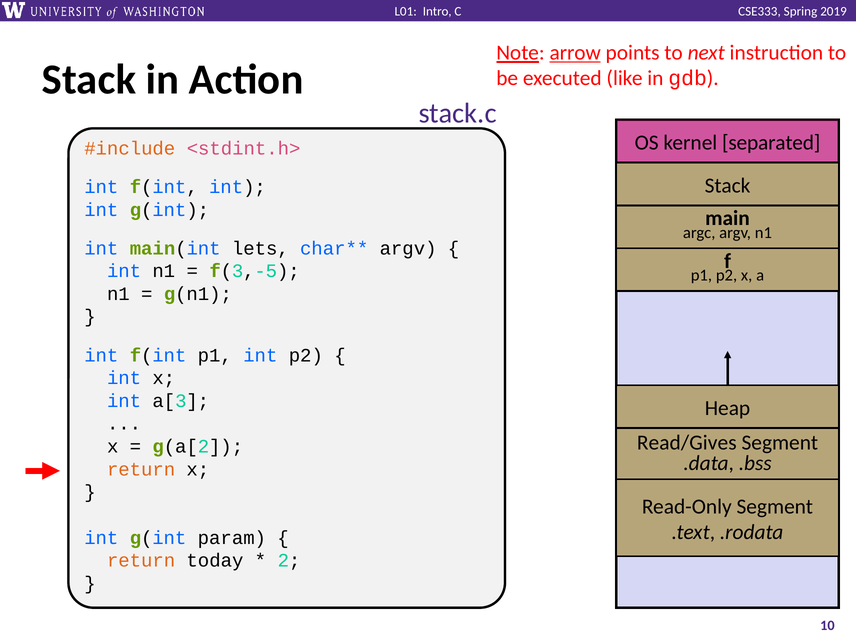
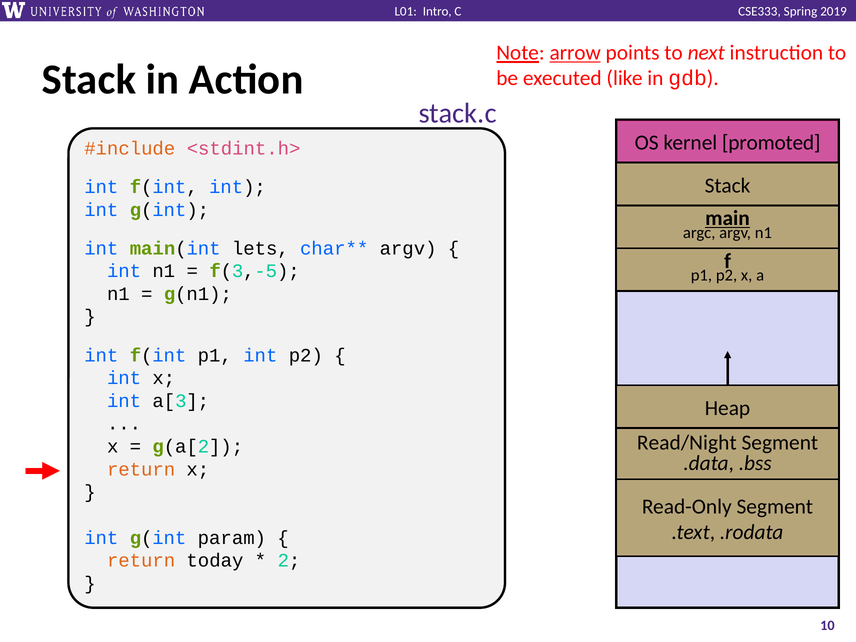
separated: separated -> promoted (771, 143)
main underline: none -> present (728, 218)
Read/Gives: Read/Gives -> Read/Night (687, 442)
